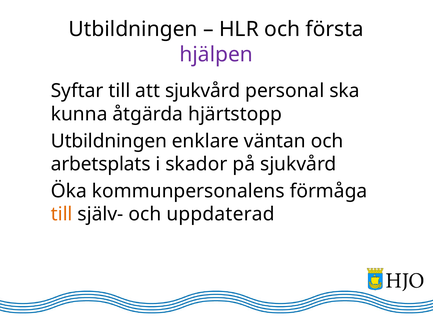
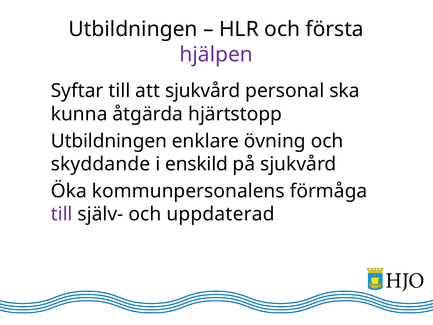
väntan: väntan -> övning (275, 141)
arbetsplats: arbetsplats -> skyddande (101, 164)
skador: skador -> enskild (197, 164)
till colour: orange -> purple (62, 214)
